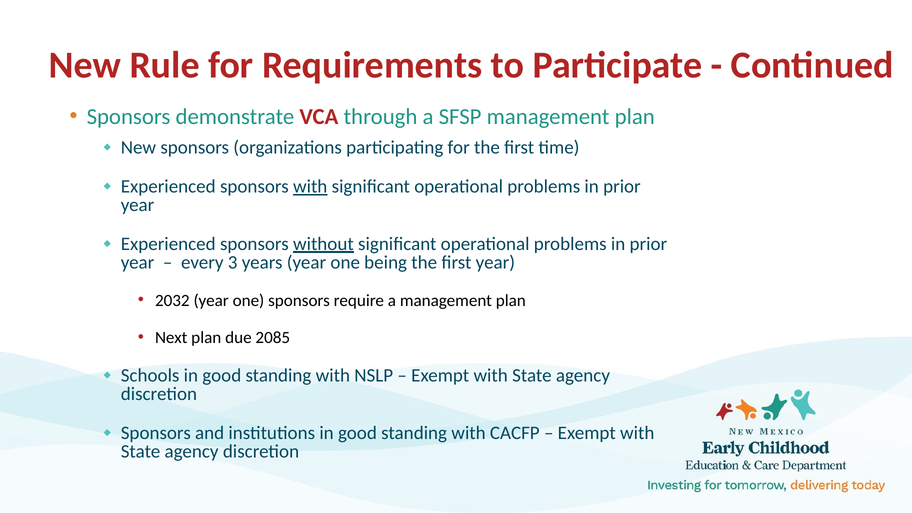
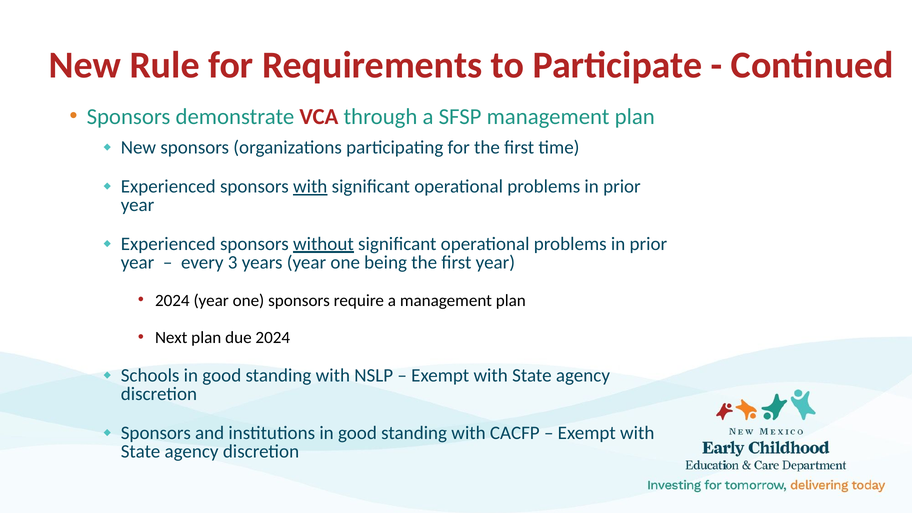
2032: 2032 -> 2024 (172, 300)
due 2085: 2085 -> 2024 (273, 338)
